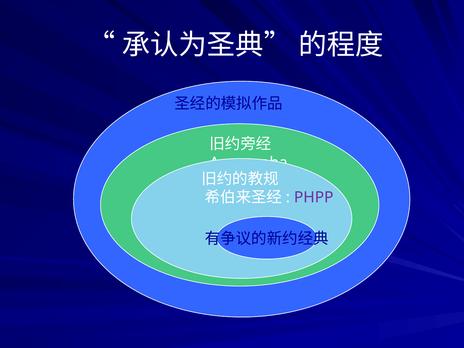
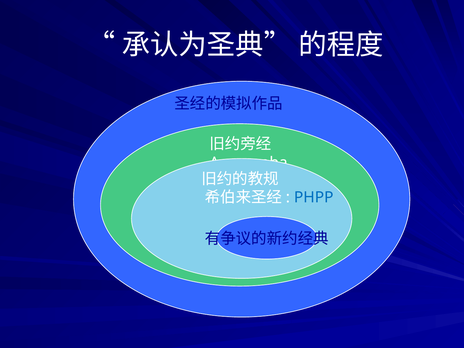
PHPP colour: purple -> blue (314, 197)
